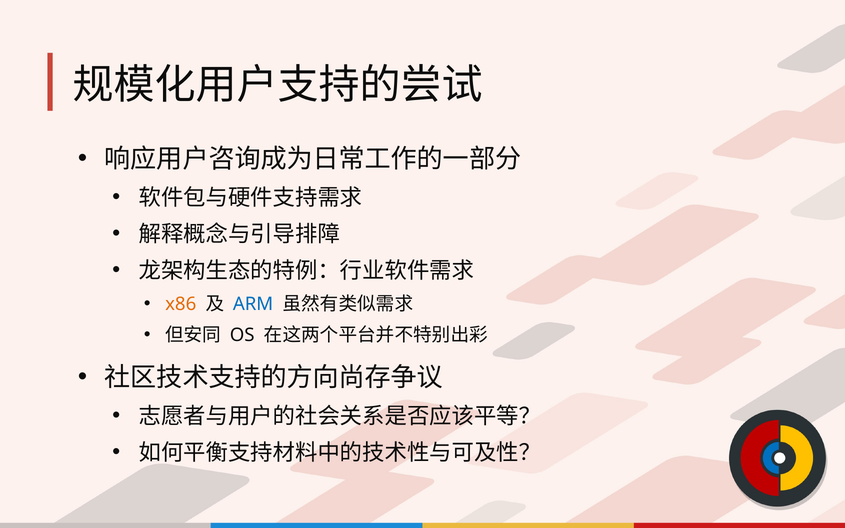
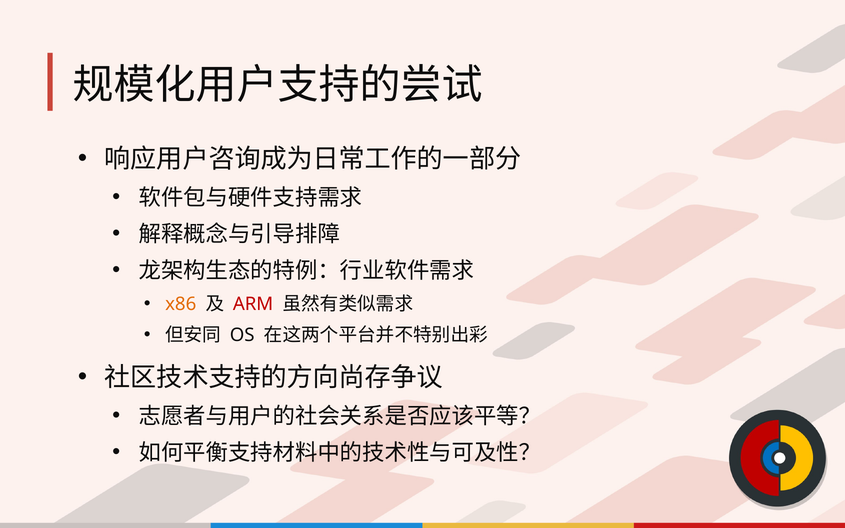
ARM colour: blue -> red (253, 304)
